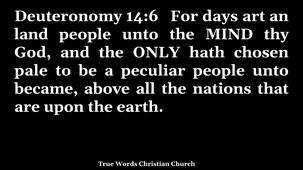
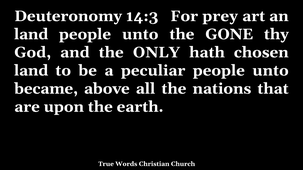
14:6: 14:6 -> 14:3 (142, 16)
days: days -> prey (220, 16)
MIND: MIND -> GONE (229, 34)
pale: pale -> land (31, 71)
